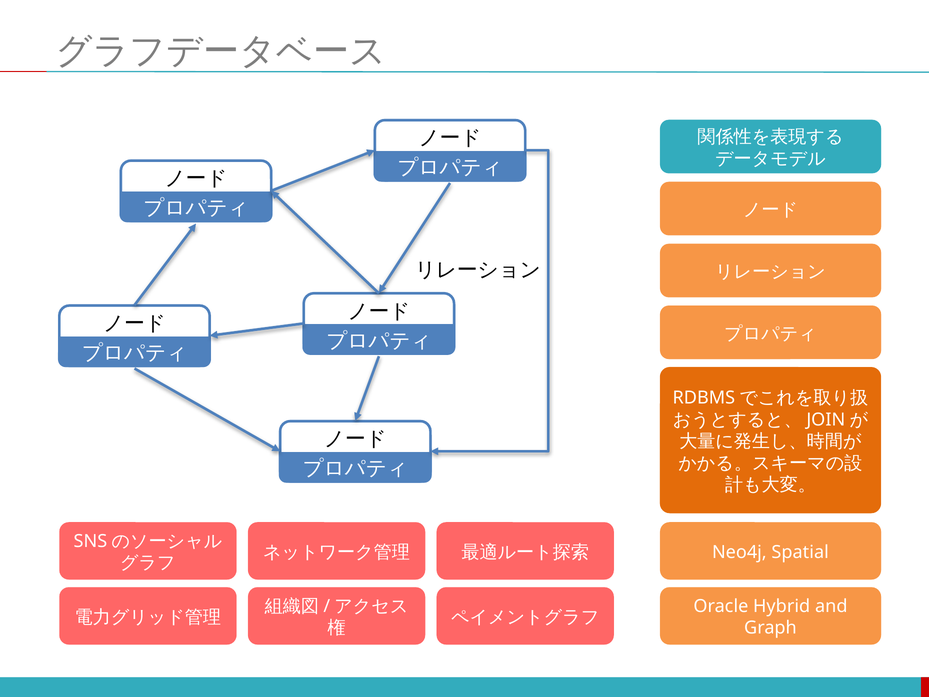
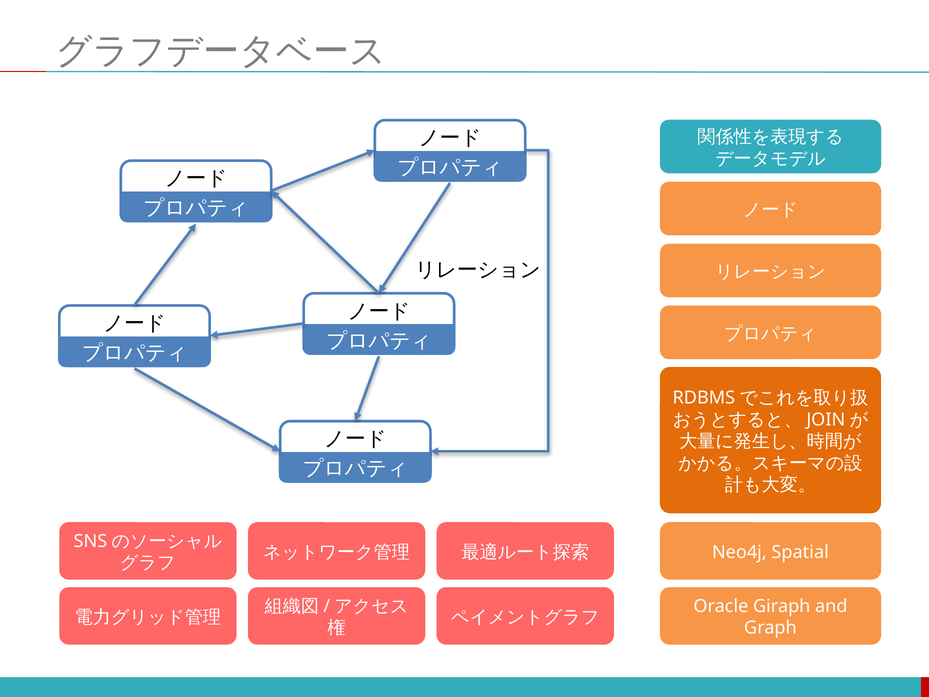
Hybrid: Hybrid -> Giraph (782, 606)
